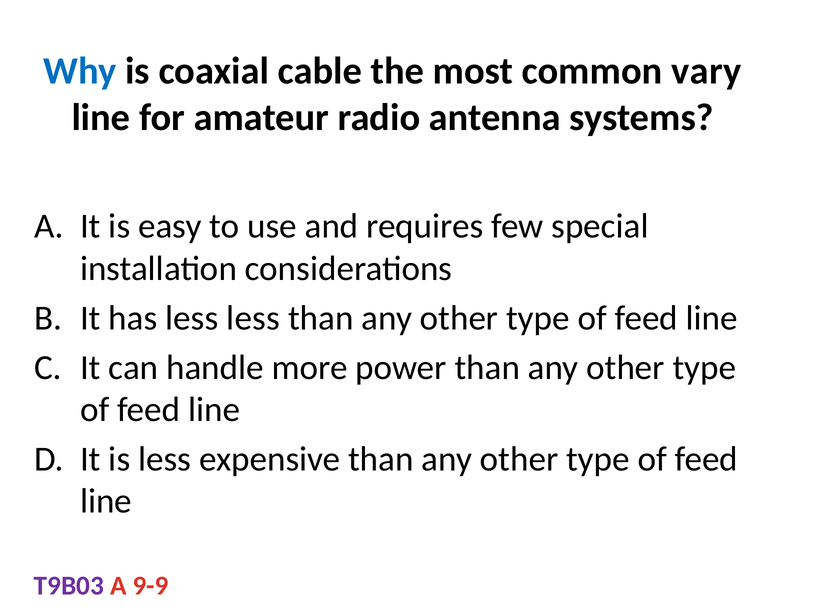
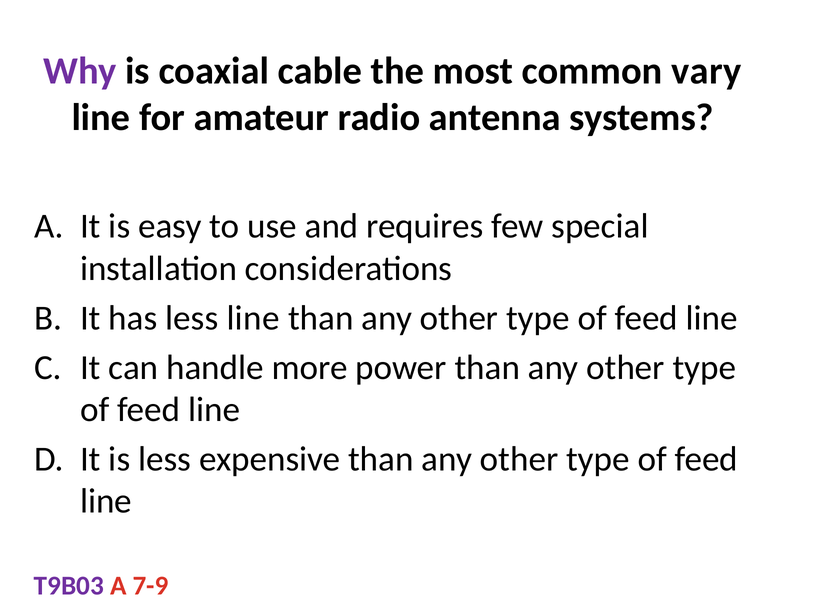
Why colour: blue -> purple (80, 71)
less less: less -> line (253, 318)
9-9: 9-9 -> 7-9 (151, 586)
